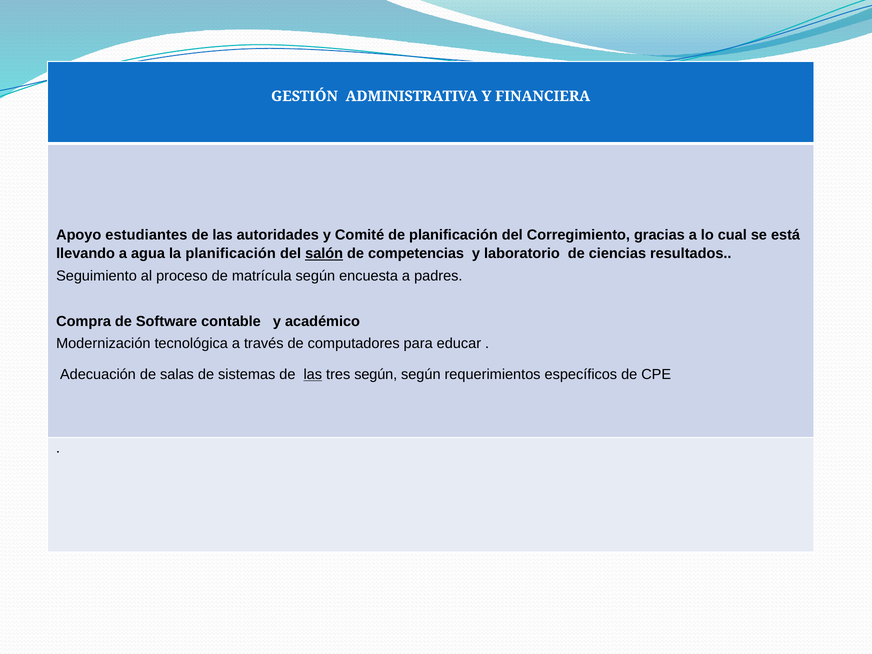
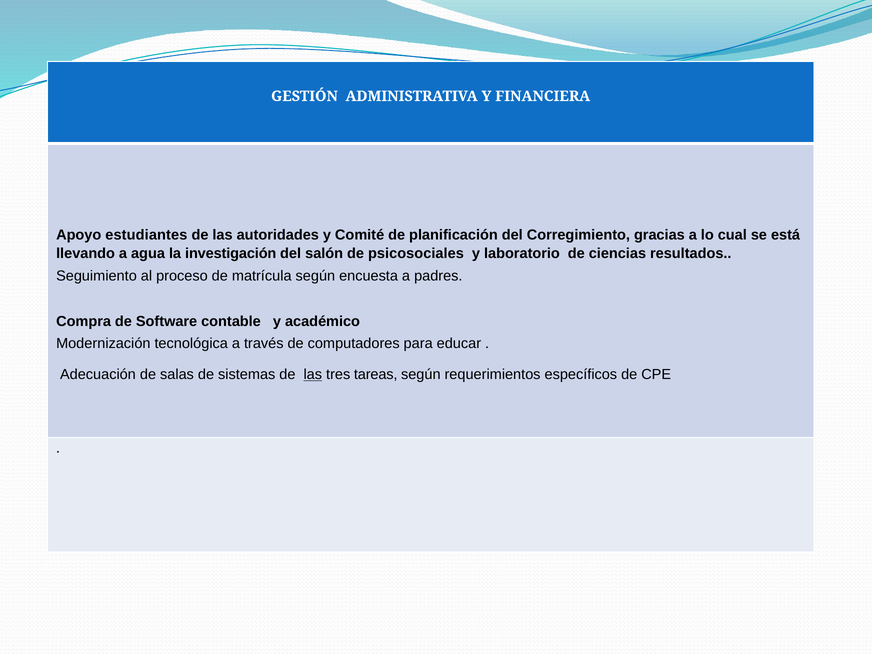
la planificación: planificación -> investigación (231, 254)
salón underline: present -> none (324, 254)
competencias: competencias -> psicosociales (416, 254)
tres según: según -> tareas (376, 374)
